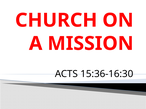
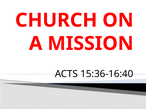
15:36-16:30: 15:36-16:30 -> 15:36-16:40 (107, 74)
